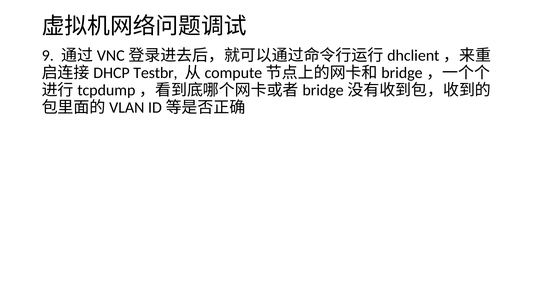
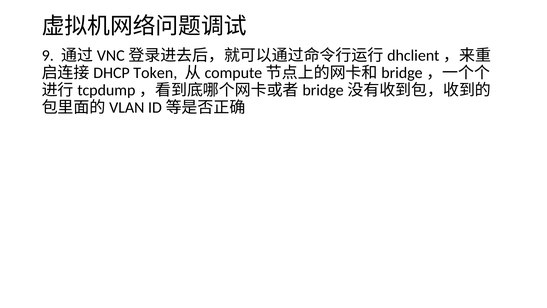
Testbr: Testbr -> Token (155, 73)
